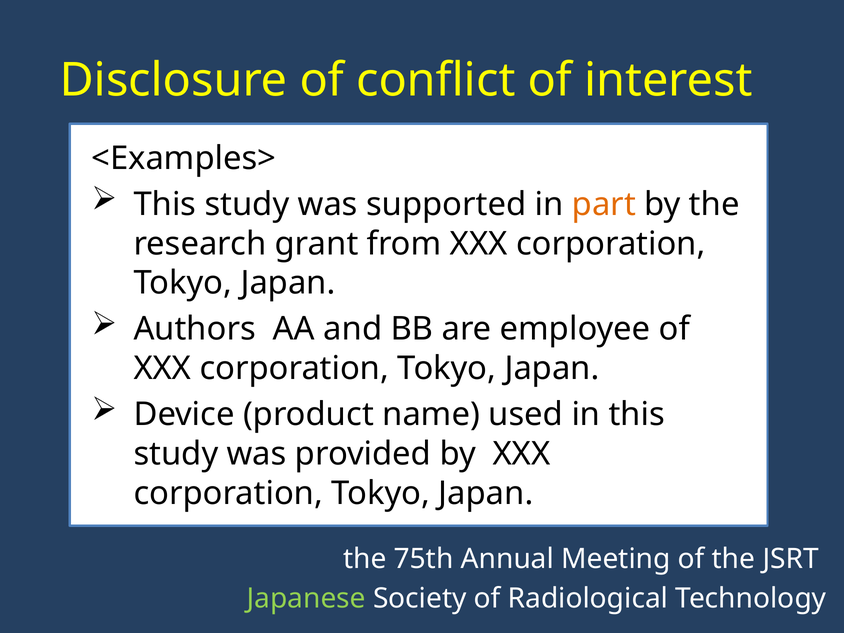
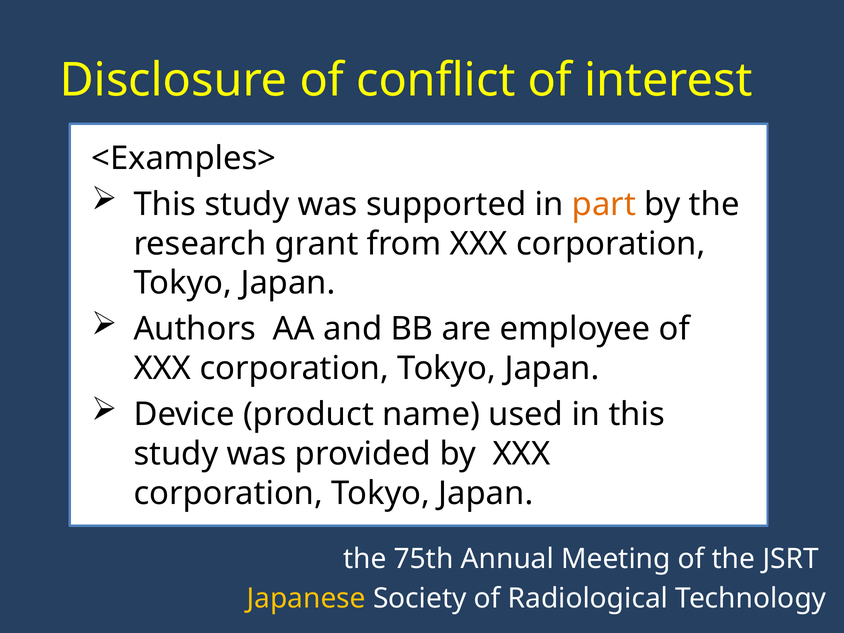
Japanese colour: light green -> yellow (306, 598)
